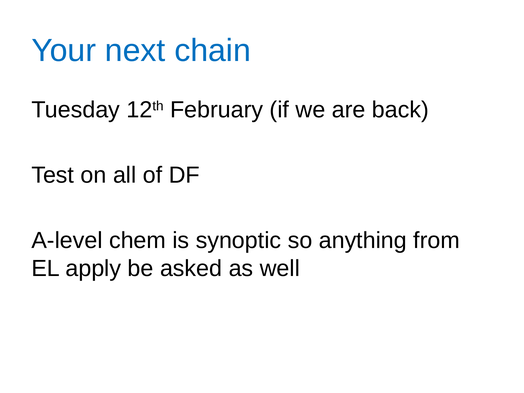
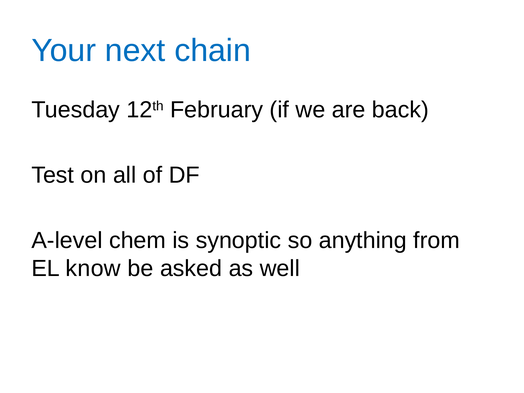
apply: apply -> know (93, 268)
